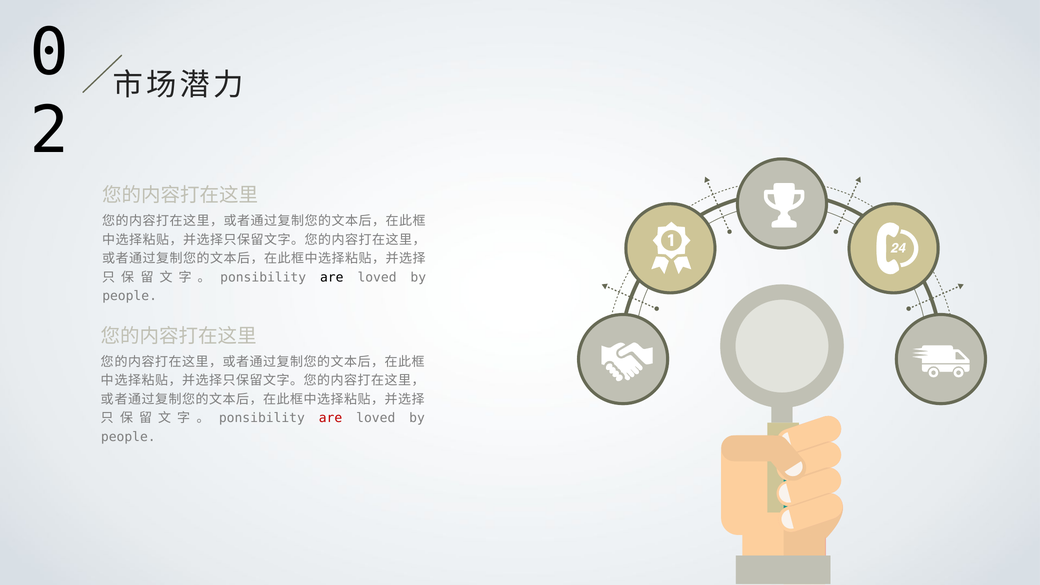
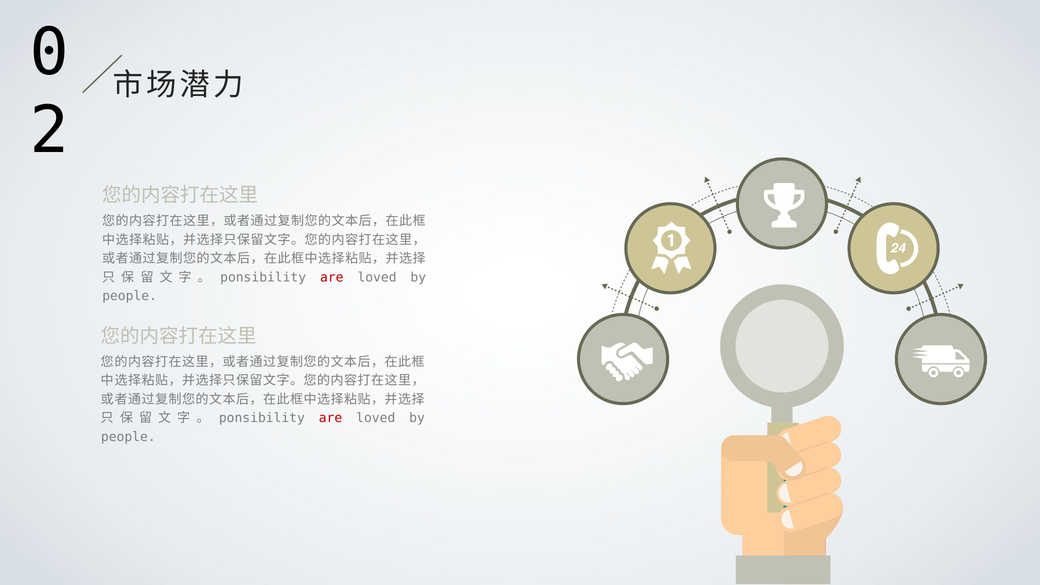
are colour: black -> red (332, 277)
